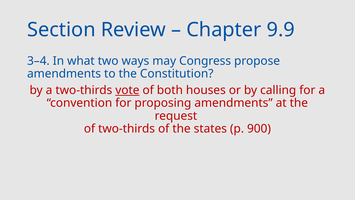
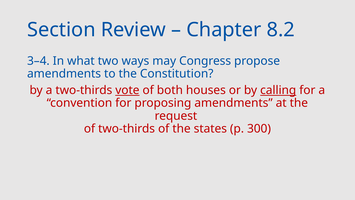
9.9: 9.9 -> 8.2 (281, 30)
calling underline: none -> present (278, 90)
900: 900 -> 300 (259, 128)
